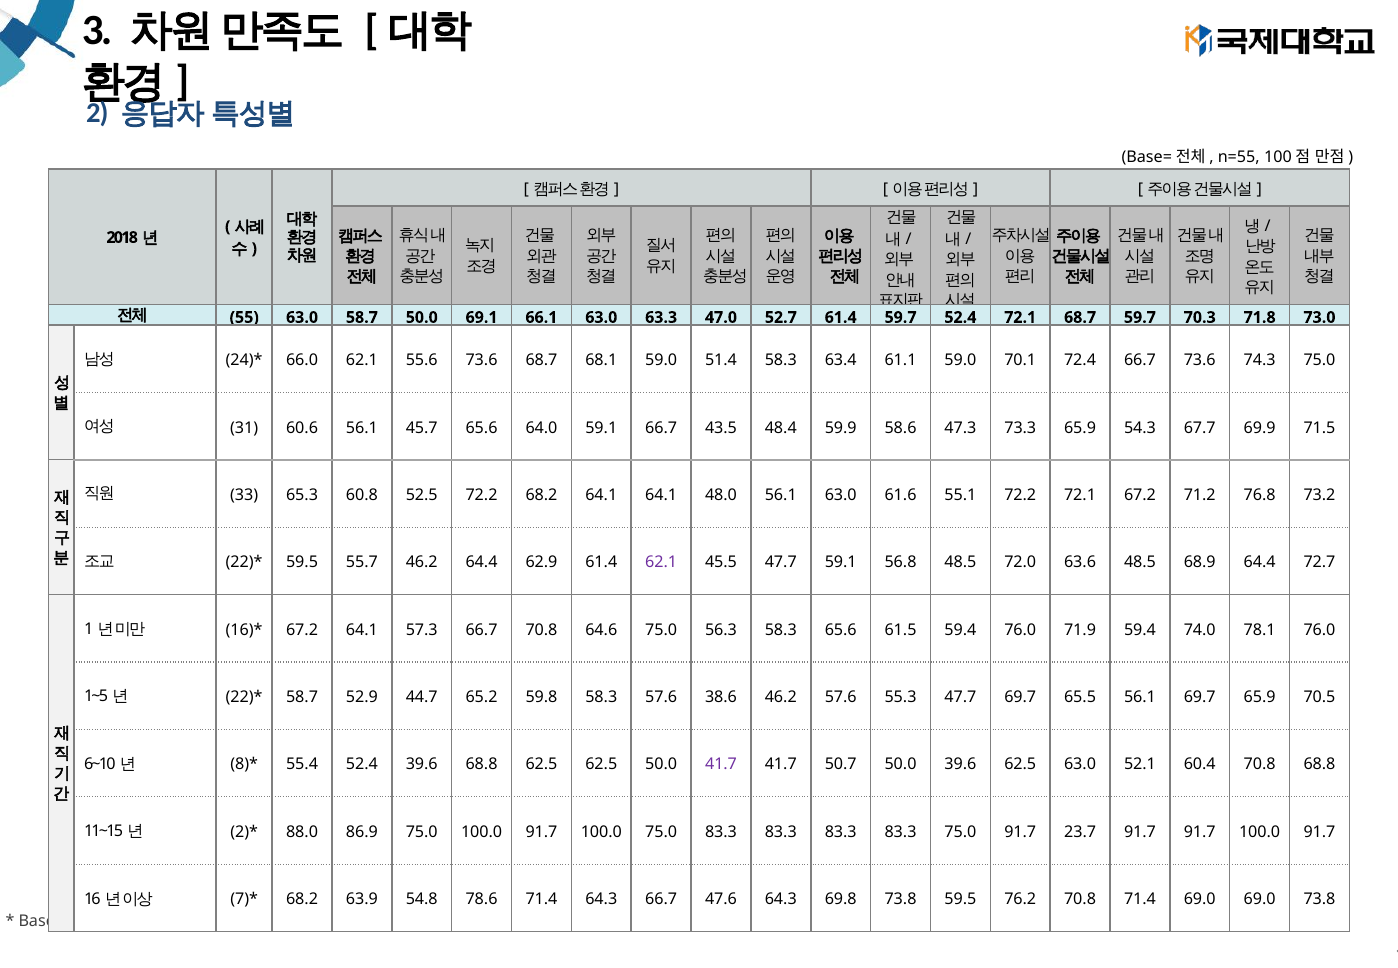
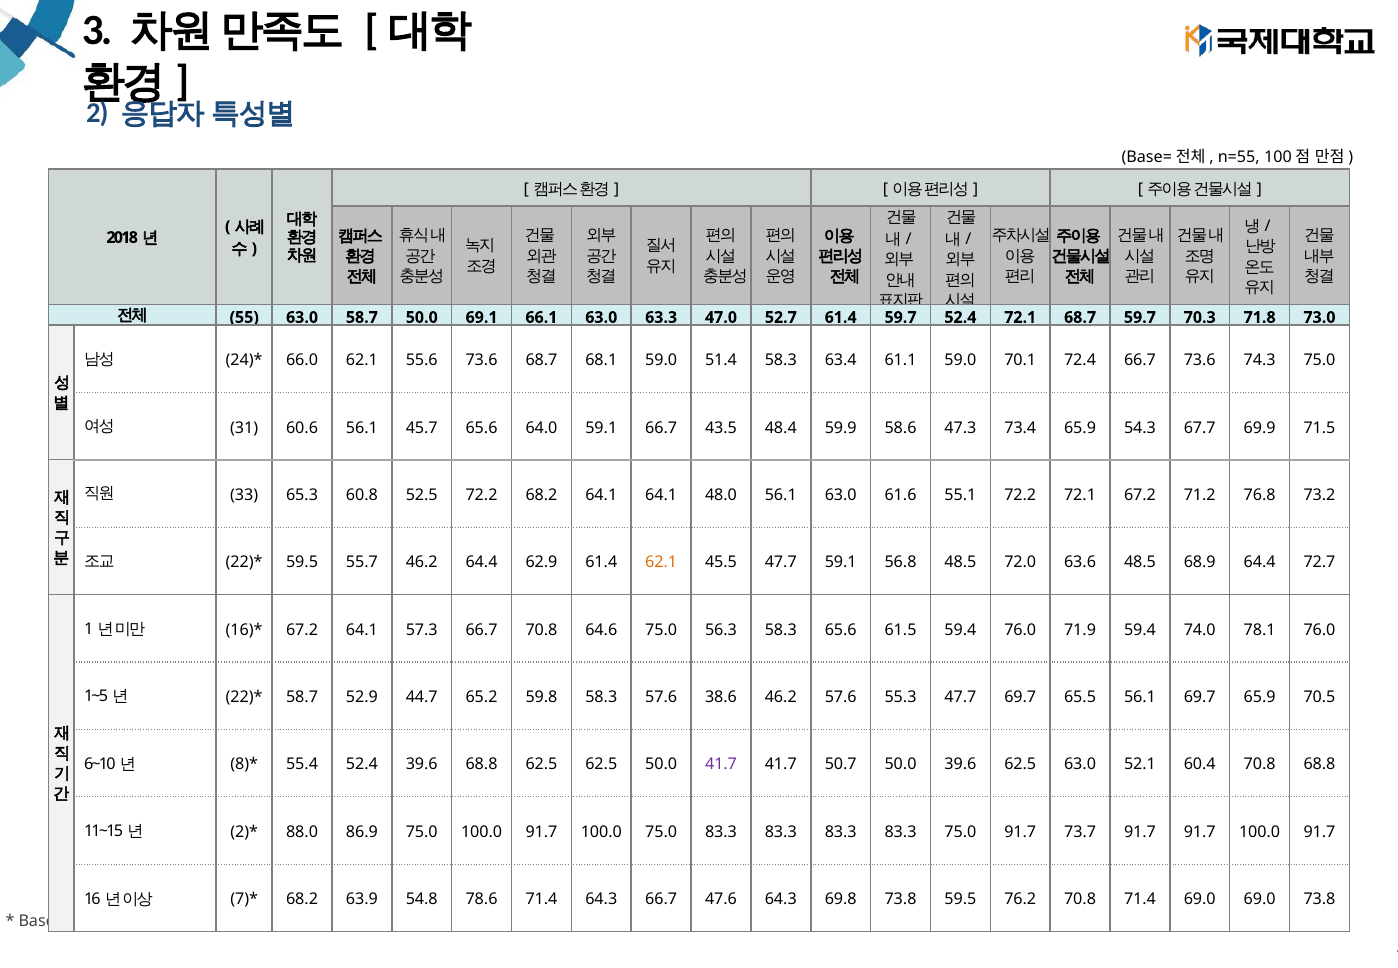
73.3: 73.3 -> 73.4 (1020, 428)
62.1 colour: purple -> orange (661, 562)
23.7: 23.7 -> 73.7 (1080, 832)
